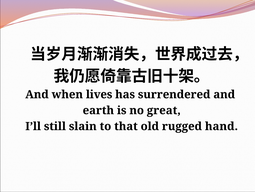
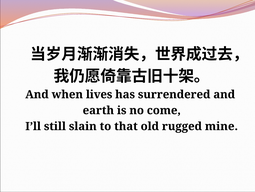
great: great -> come (164, 110)
hand: hand -> mine (221, 126)
